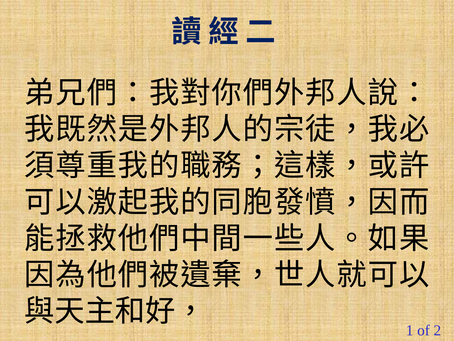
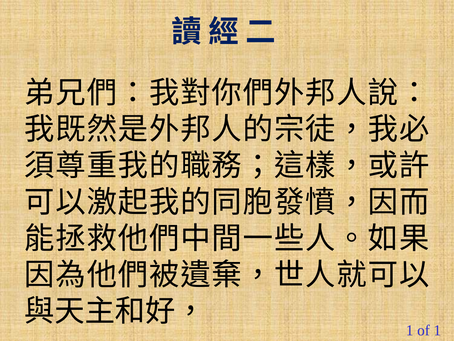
of 2: 2 -> 1 (437, 330)
